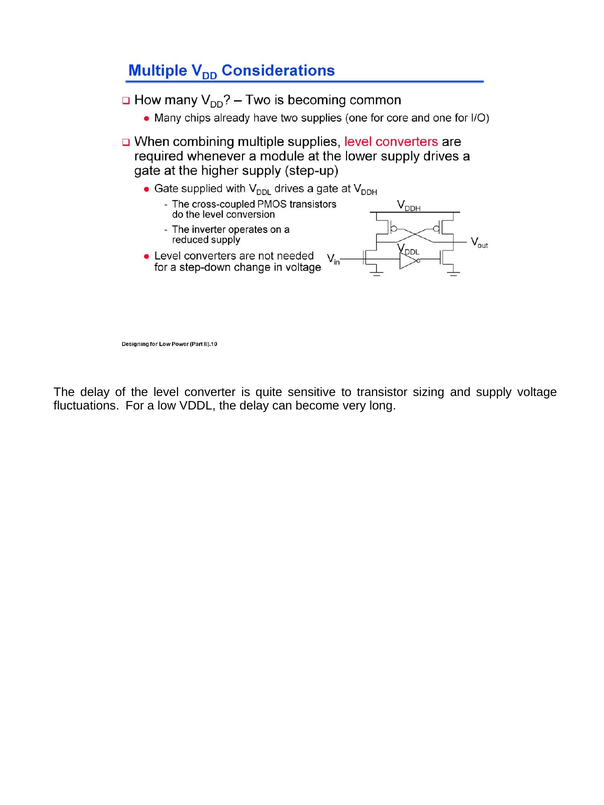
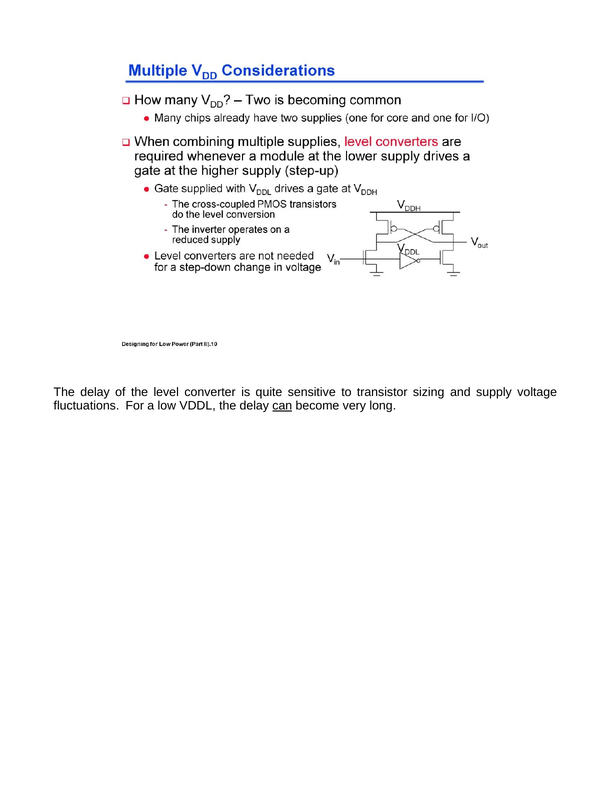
can underline: none -> present (282, 406)
